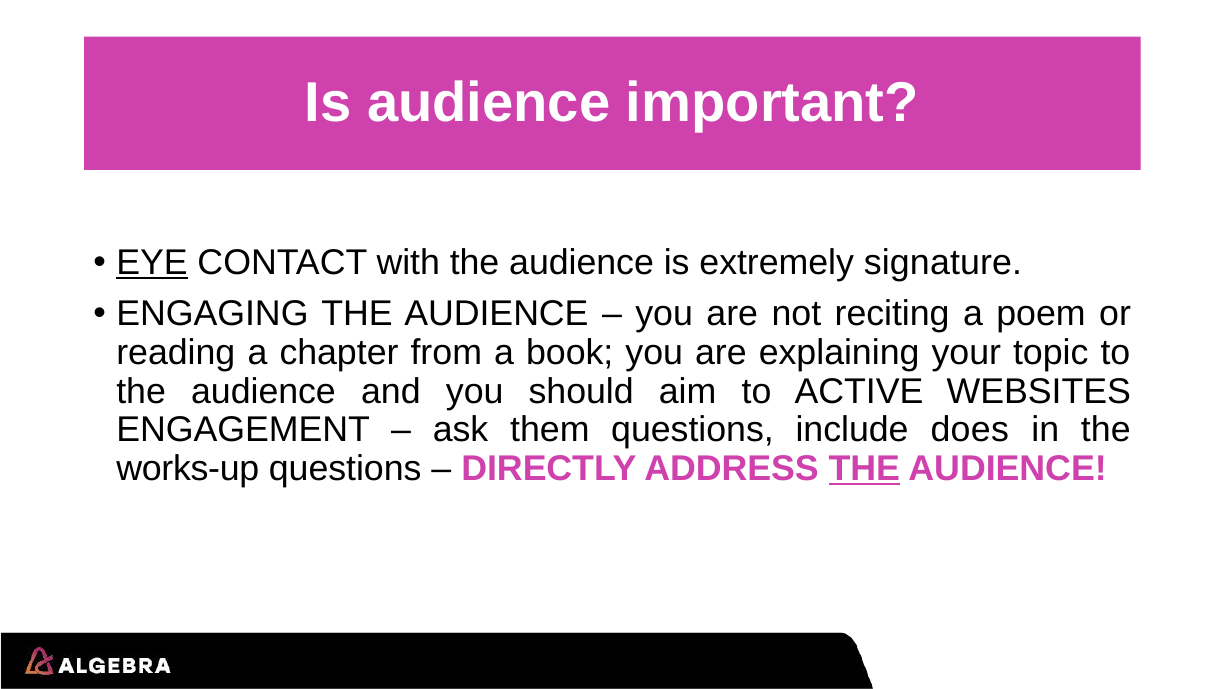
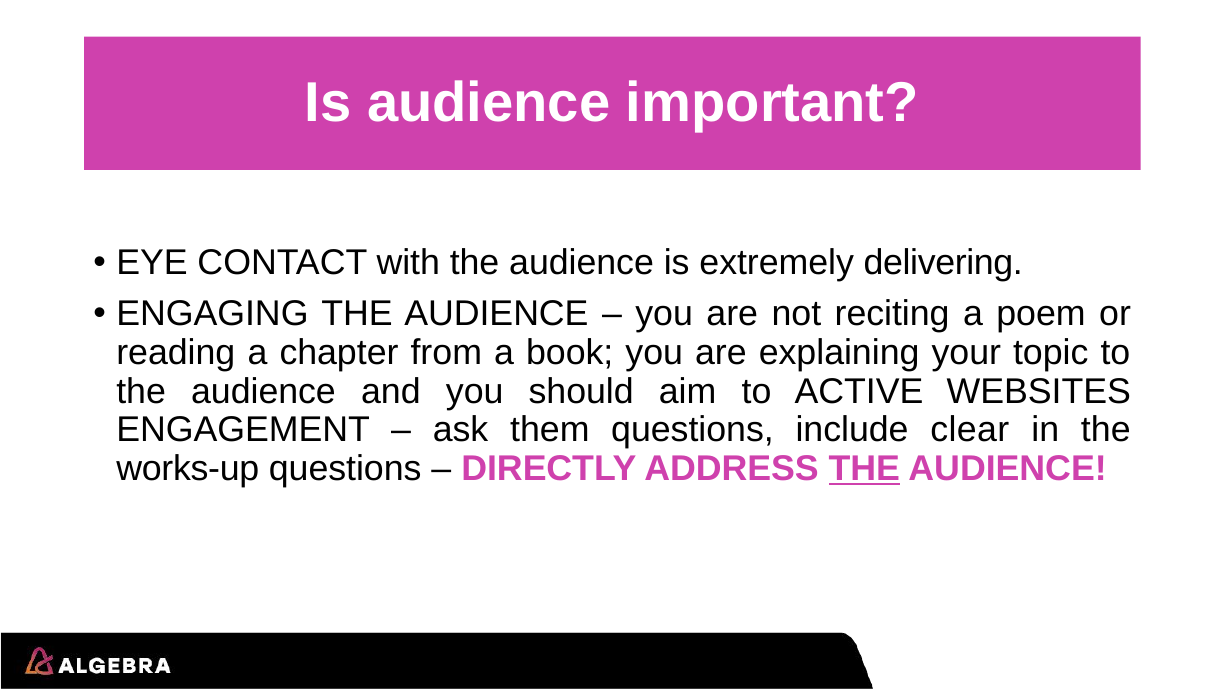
EYE underline: present -> none (152, 263)
signature: signature -> delivering (943, 263)
does: does -> clear (970, 430)
